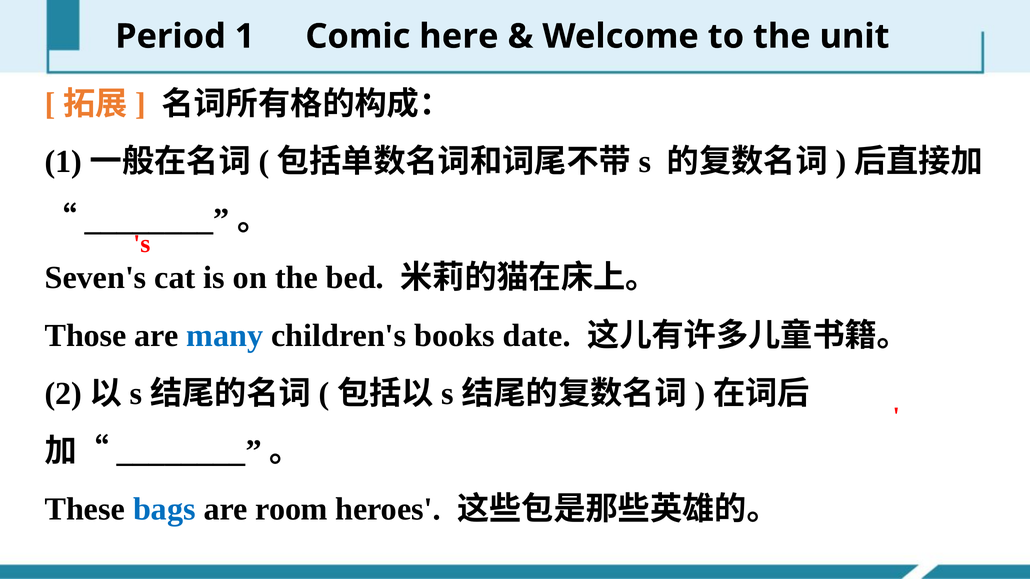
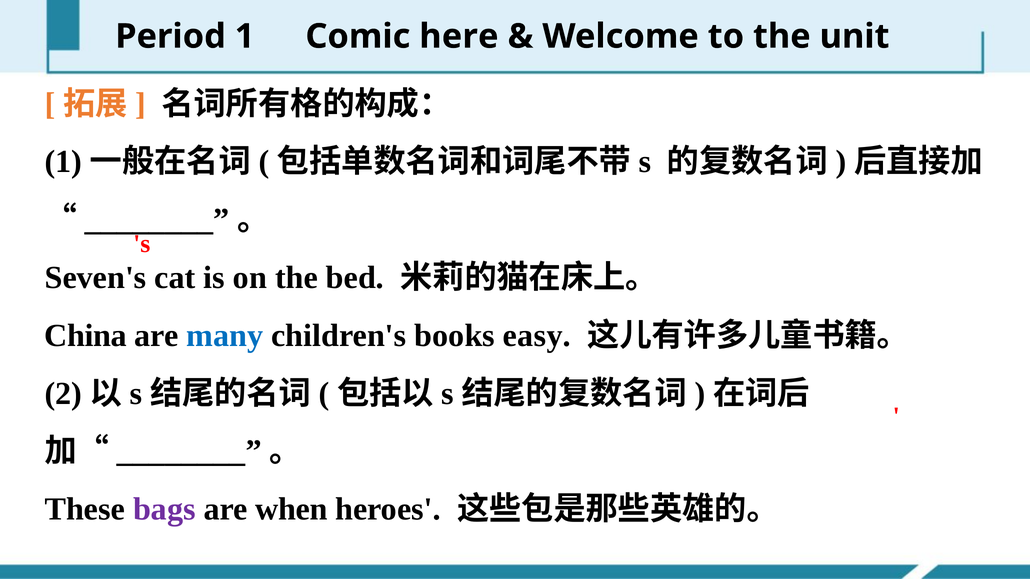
Those: Those -> China (86, 336)
date: date -> easy (537, 336)
bags colour: blue -> purple (164, 510)
room: room -> when (292, 510)
